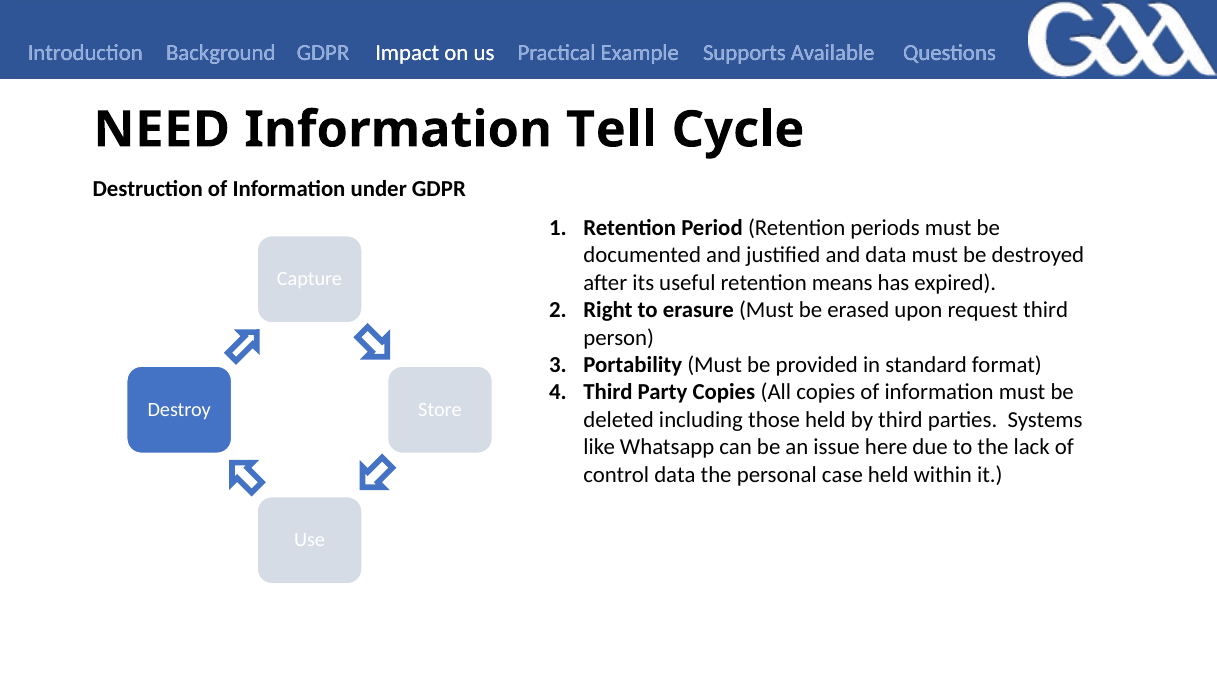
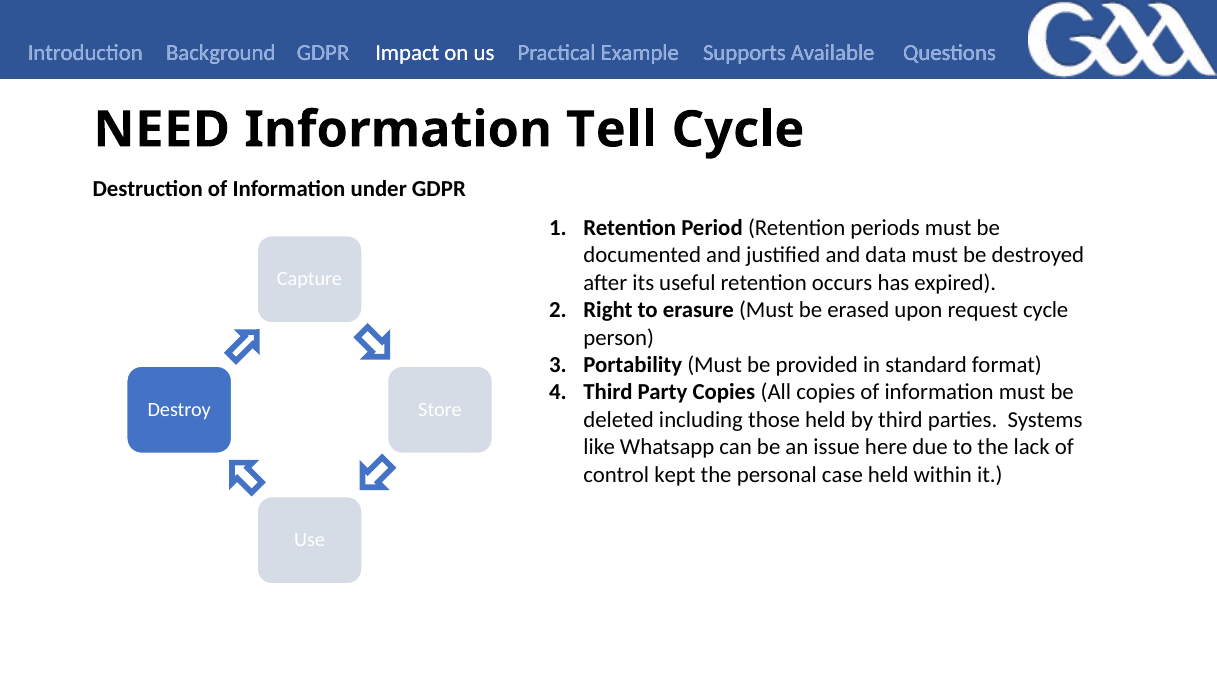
means: means -> occurs (842, 282)
request third: third -> cycle (1046, 310)
control data: data -> kept (675, 474)
